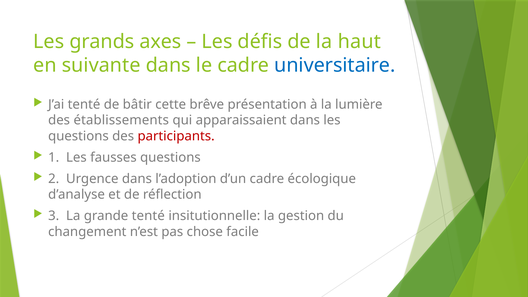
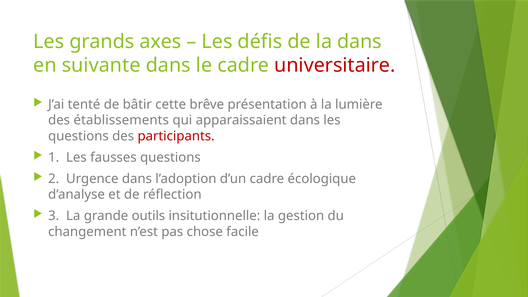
la haut: haut -> dans (360, 42)
universitaire colour: blue -> red (335, 65)
grande tenté: tenté -> outils (148, 216)
